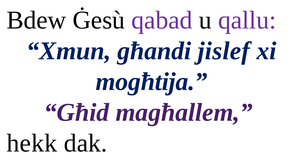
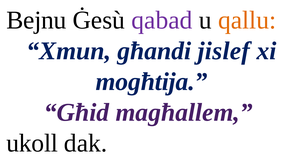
Bdew: Bdew -> Bejnu (36, 20)
qallu colour: purple -> orange (247, 20)
hekk: hekk -> ukoll (32, 143)
